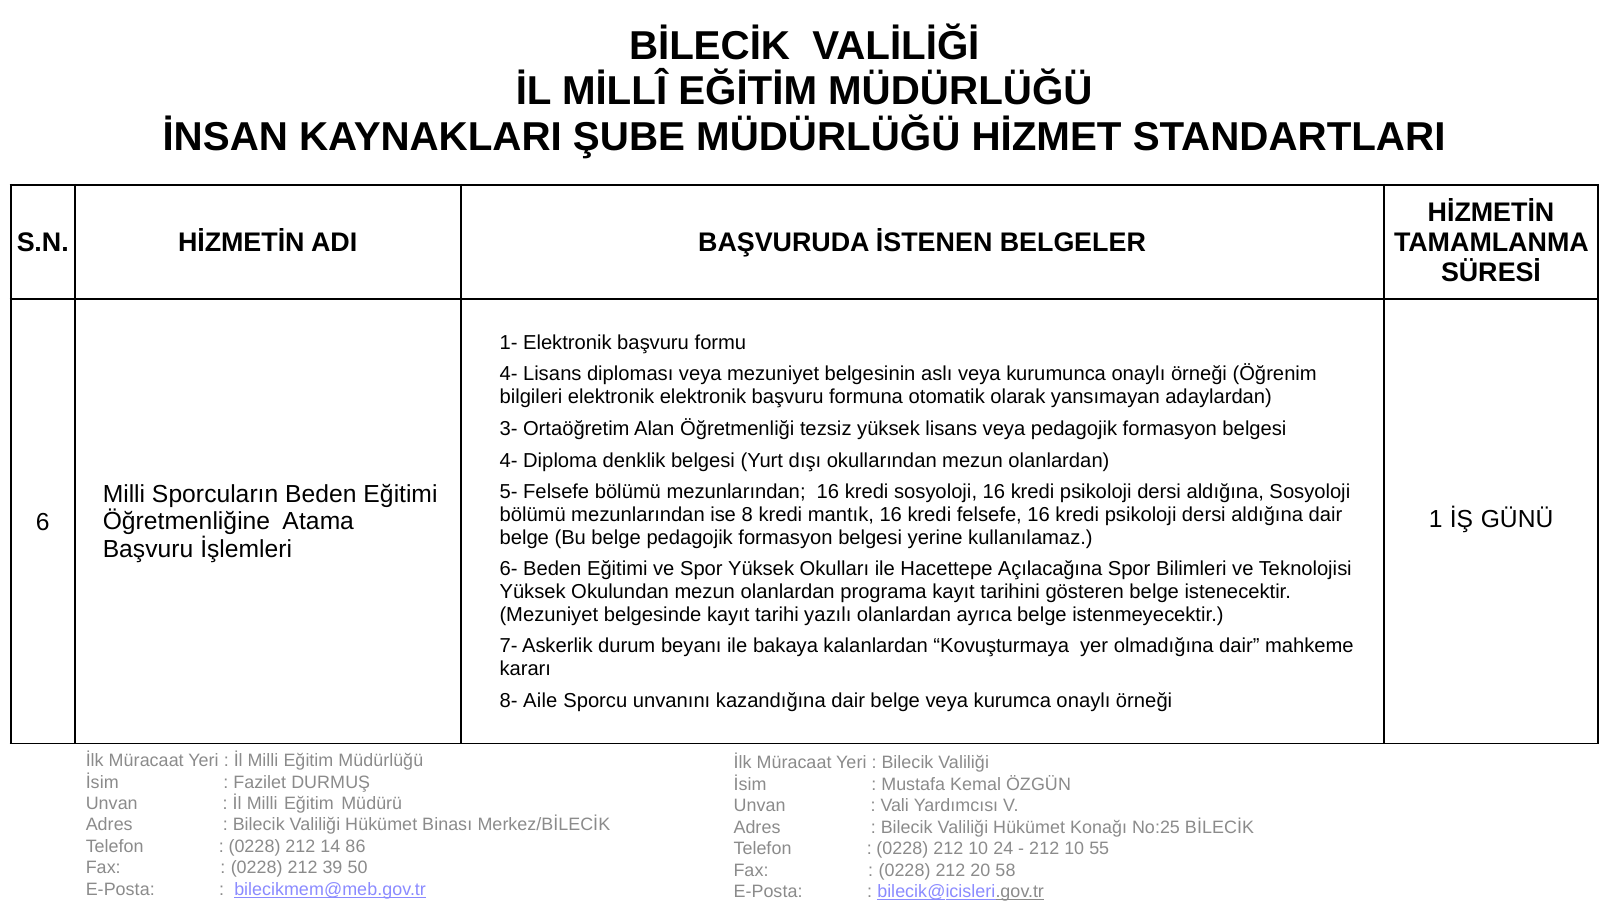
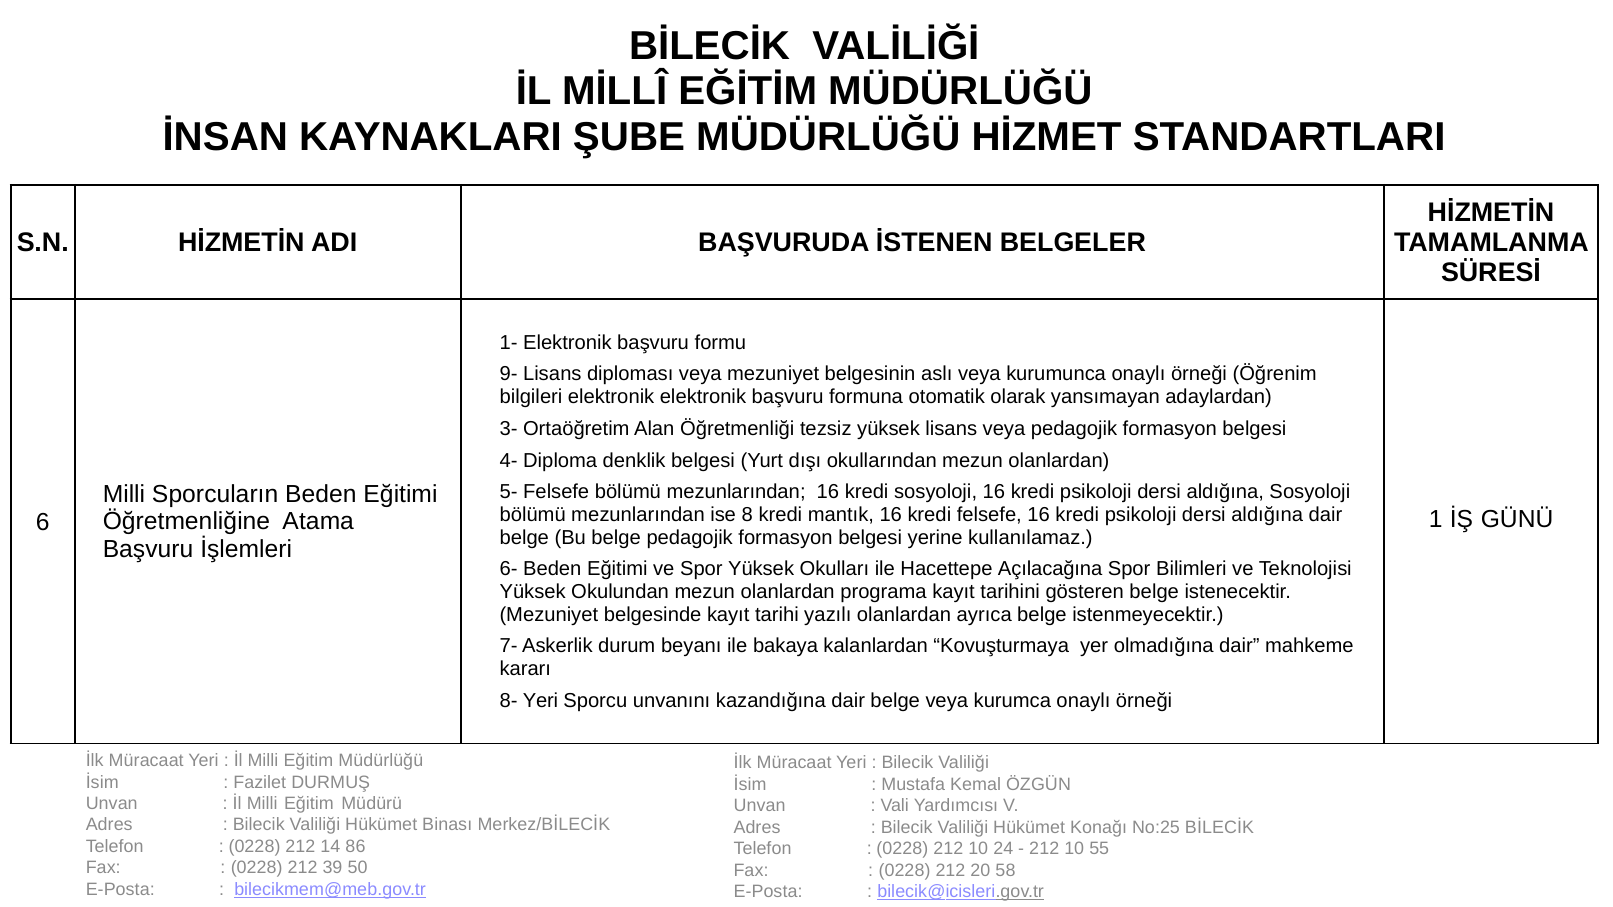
4-: 4- -> 9- (509, 374)
8- Aile: Aile -> Yeri (540, 701)
